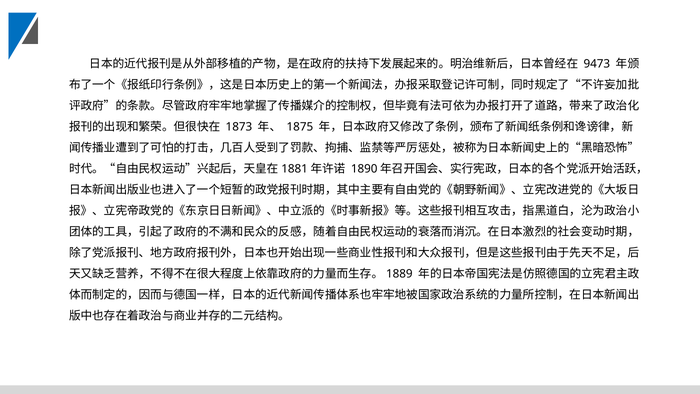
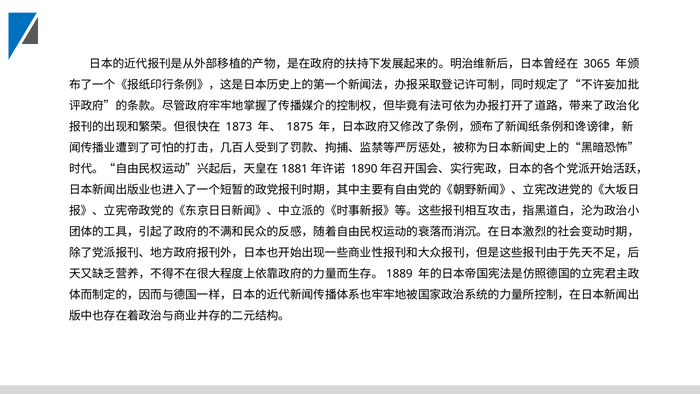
9473: 9473 -> 3065 (597, 64)
